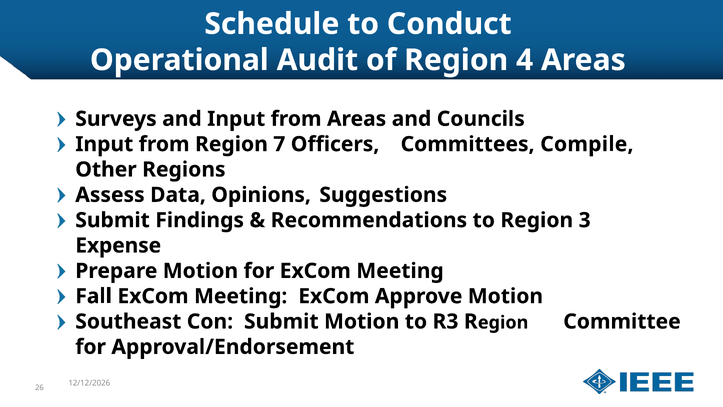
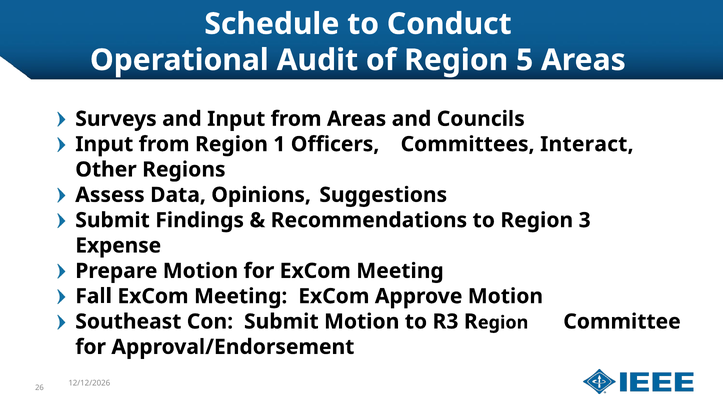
4: 4 -> 5 (525, 60)
7: 7 -> 1 (279, 144)
Compile: Compile -> Interact (587, 144)
